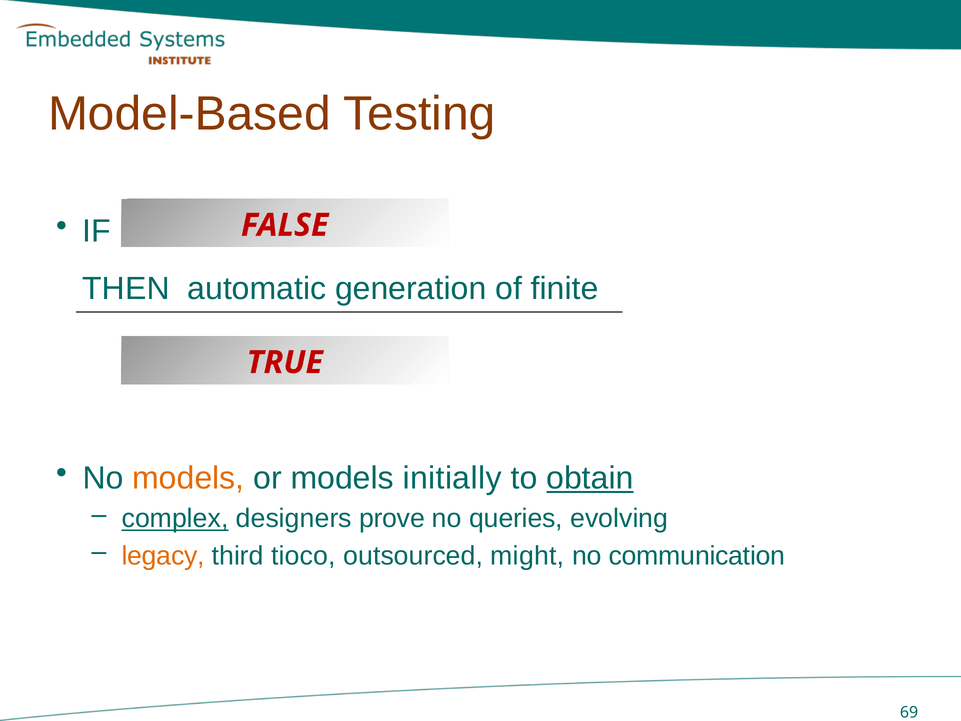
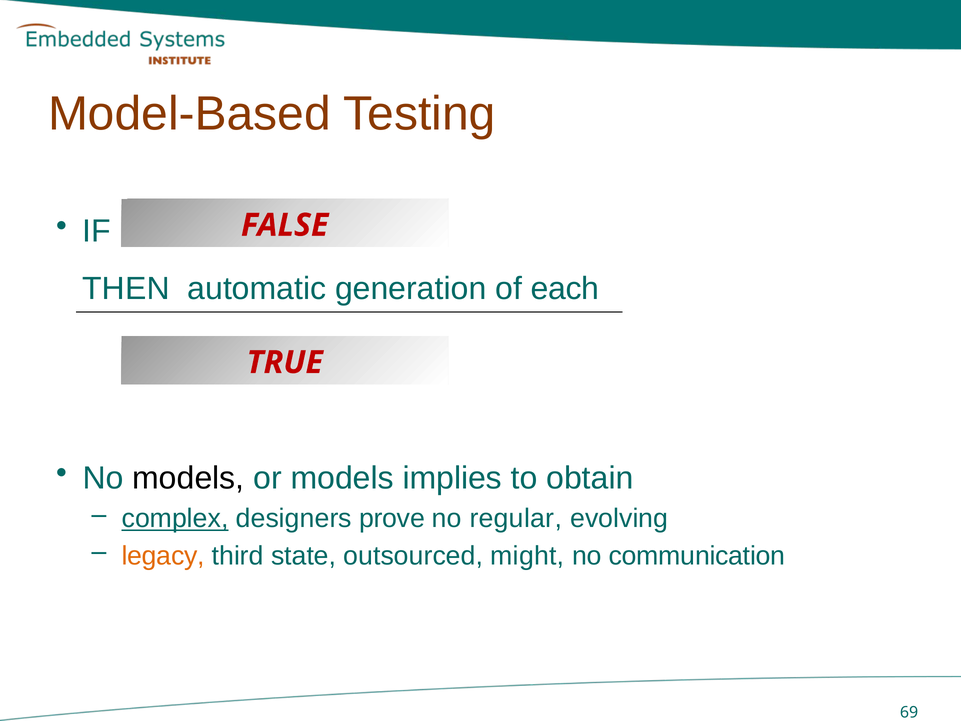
finite: finite -> each (565, 289)
models colour: orange -> black (188, 478)
initially: initially -> implies (452, 478)
obtain underline: present -> none (590, 478)
queries: queries -> regular (516, 518)
tioco: tioco -> state (304, 556)
